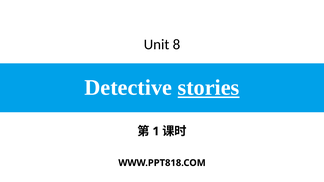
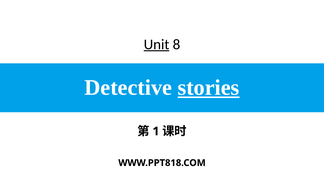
Unit underline: none -> present (157, 44)
